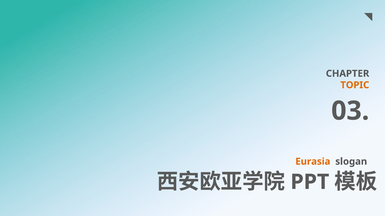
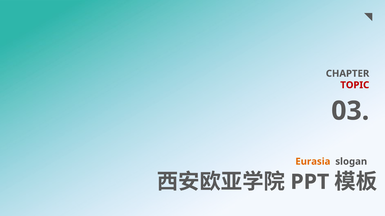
TOPIC colour: orange -> red (355, 85)
